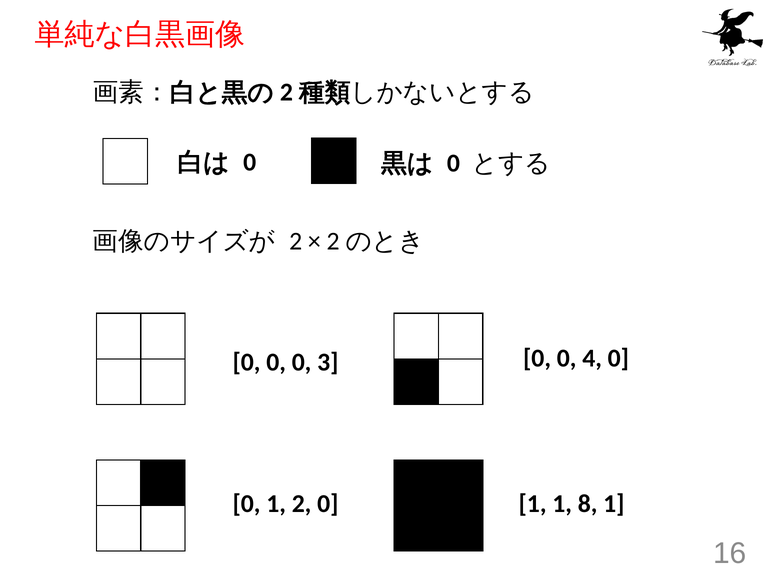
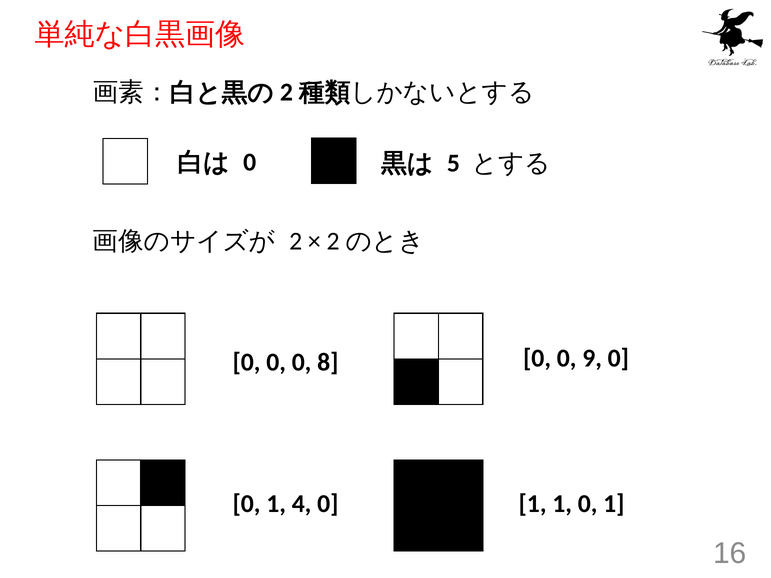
0: 0 -> 5 (453, 163)
4: 4 -> 9 (592, 358)
3: 3 -> 8 (328, 362)
1 2: 2 -> 4 (302, 504)
1 8: 8 -> 0 (588, 504)
